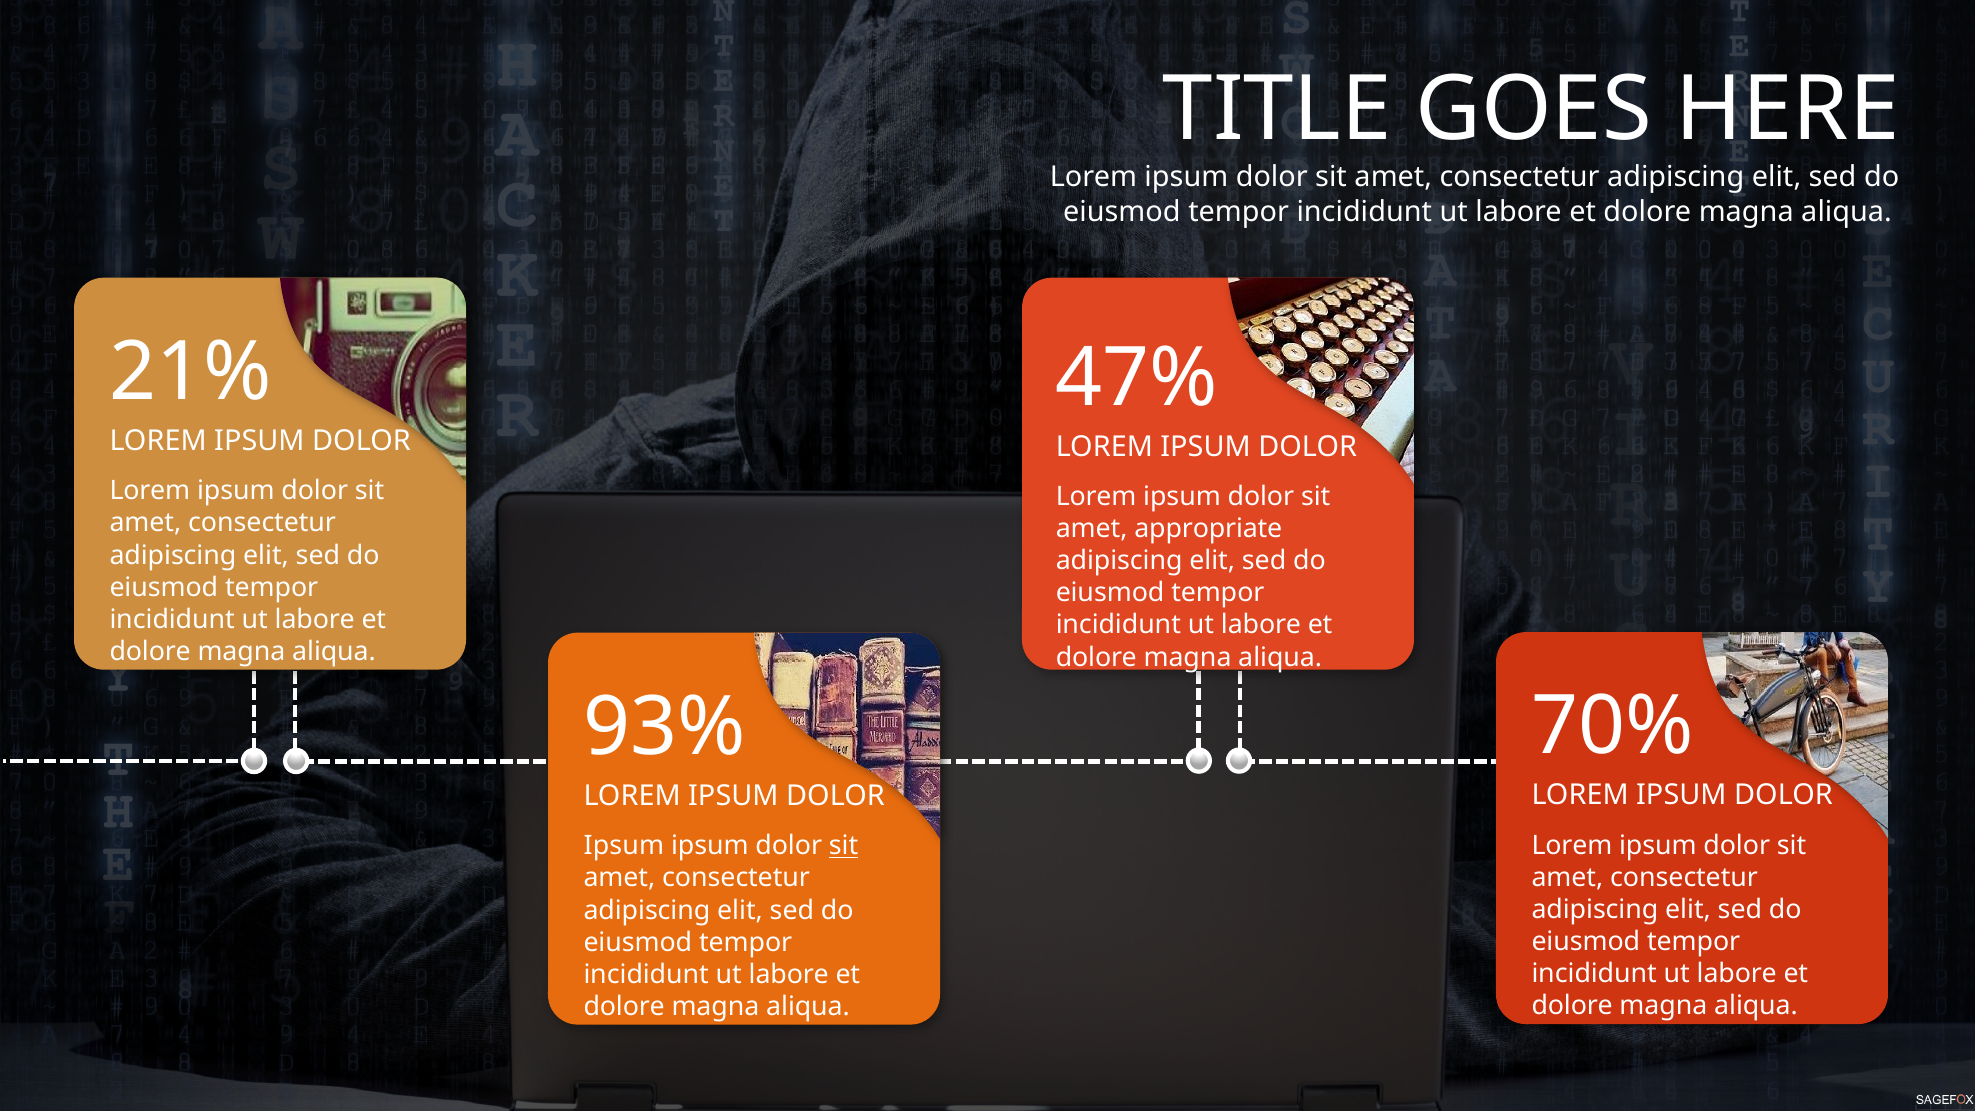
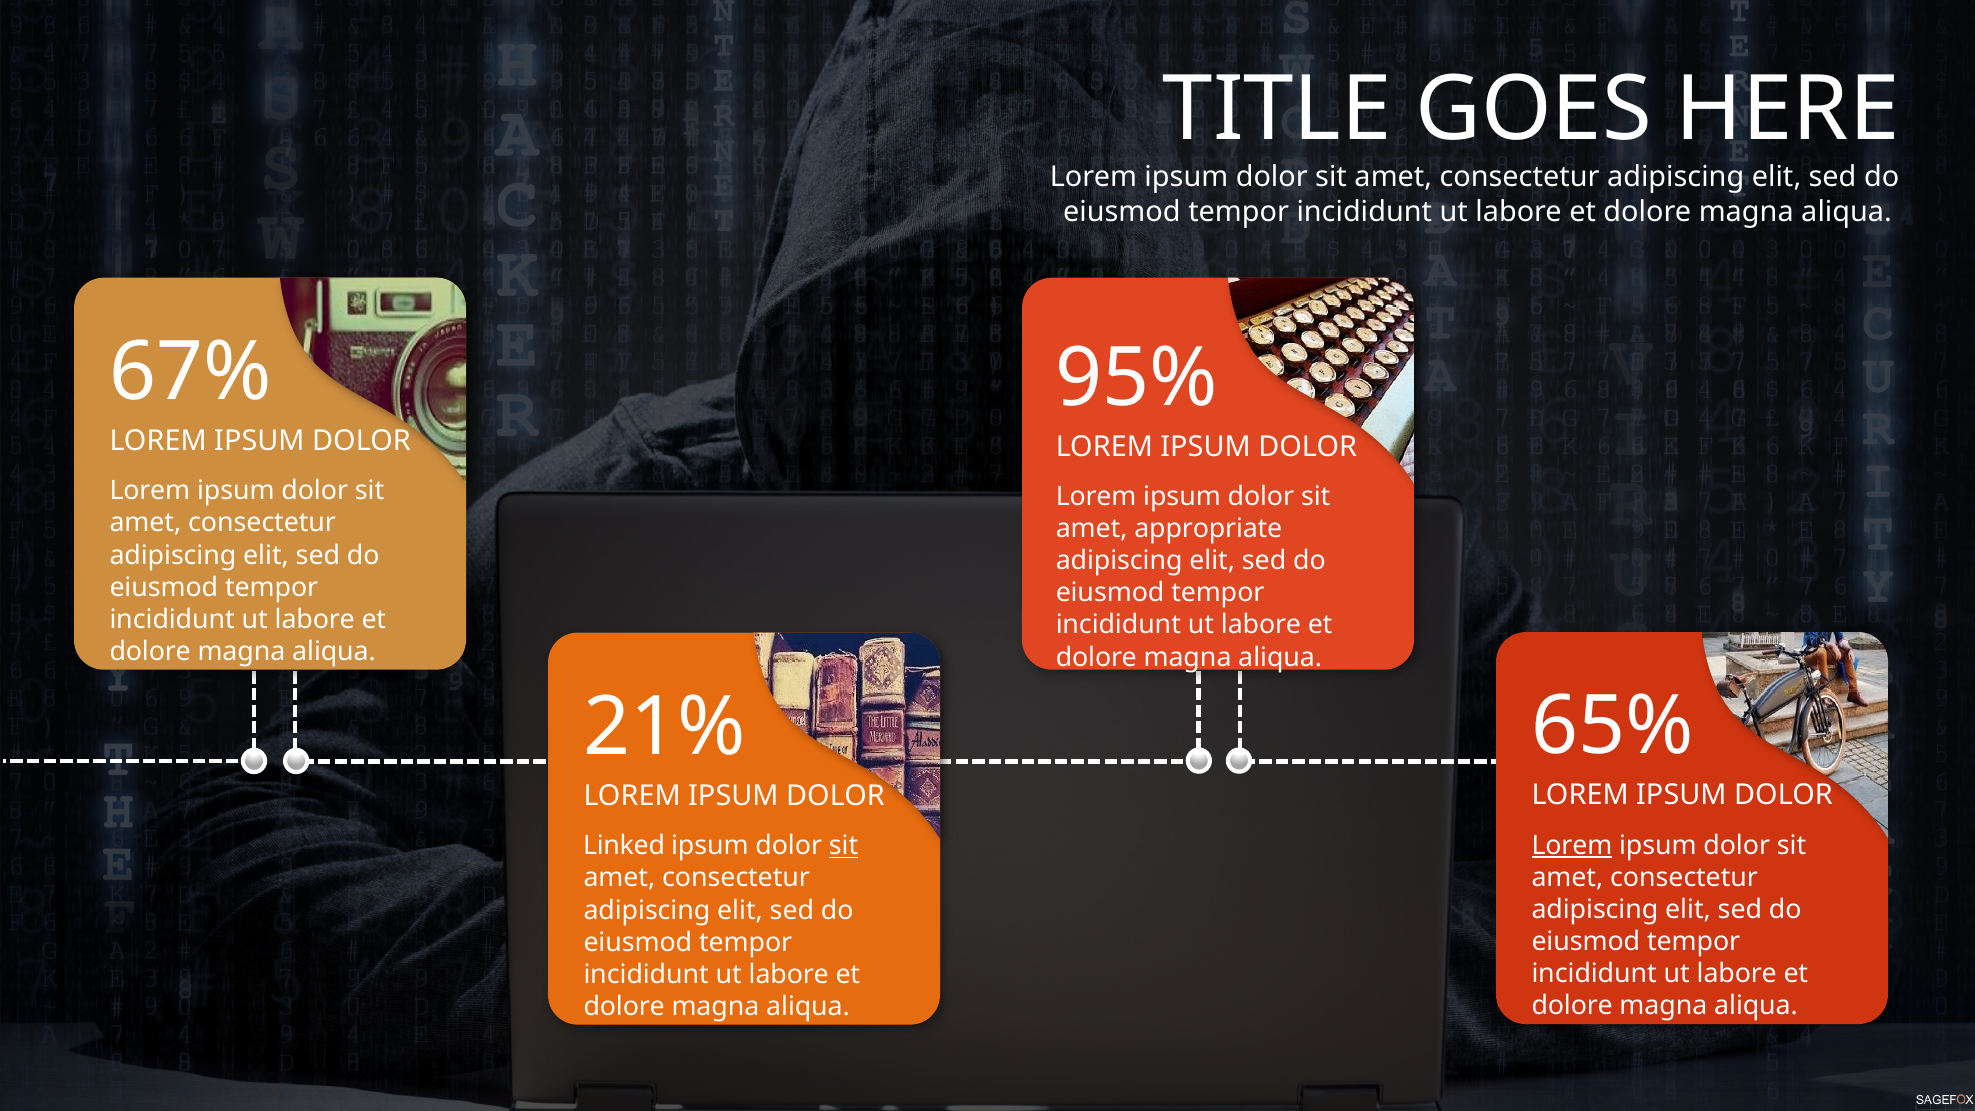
21%: 21% -> 67% (191, 372)
47%: 47% -> 95% (1137, 378)
70%: 70% -> 65% (1613, 727)
93%: 93% -> 21% (665, 727)
Lorem underline: none -> present (1572, 845)
Ipsum: Ipsum -> Linked (624, 846)
